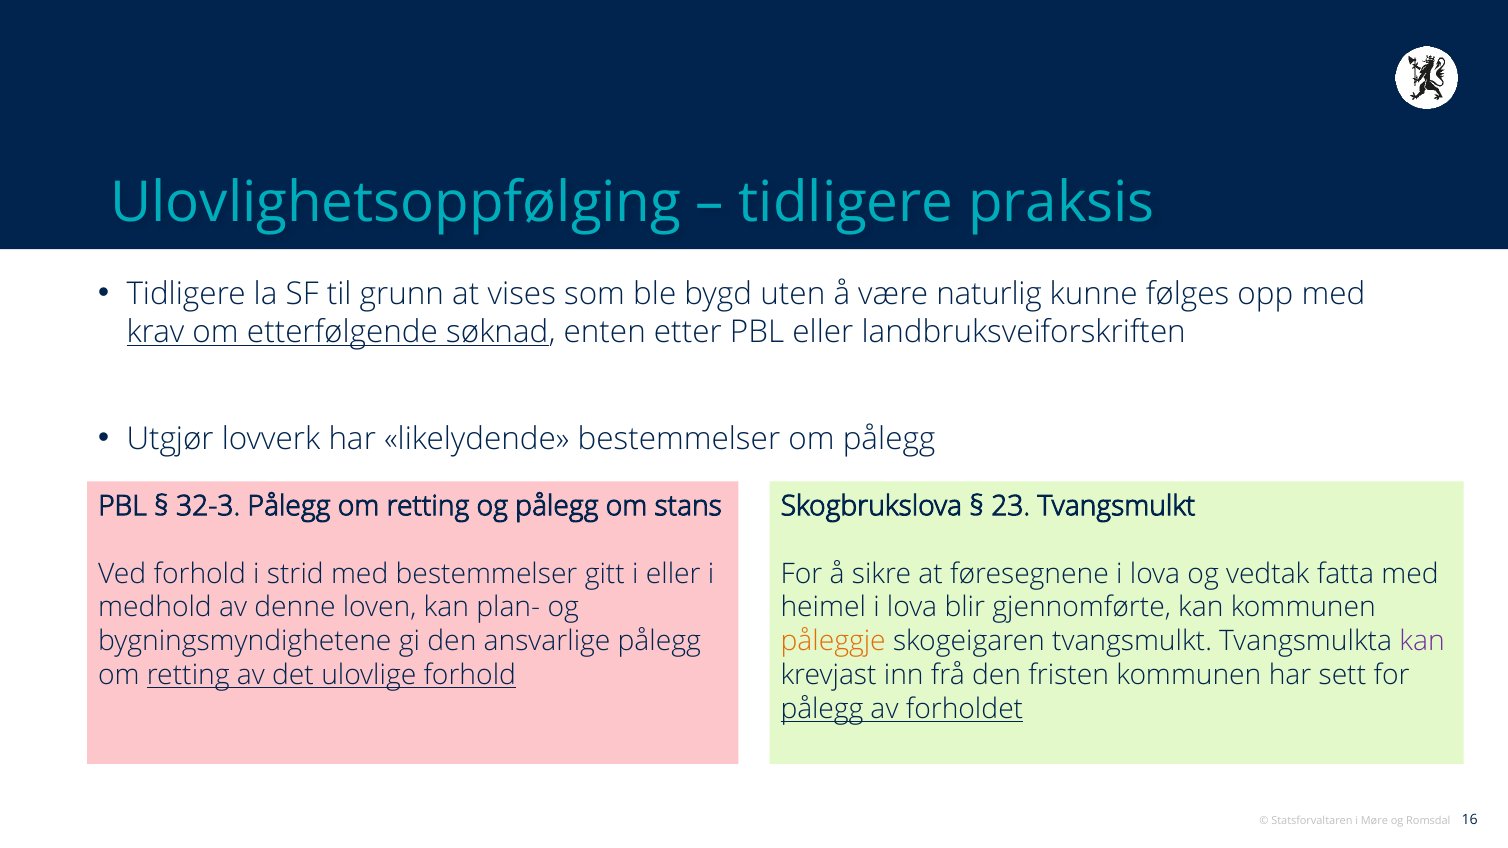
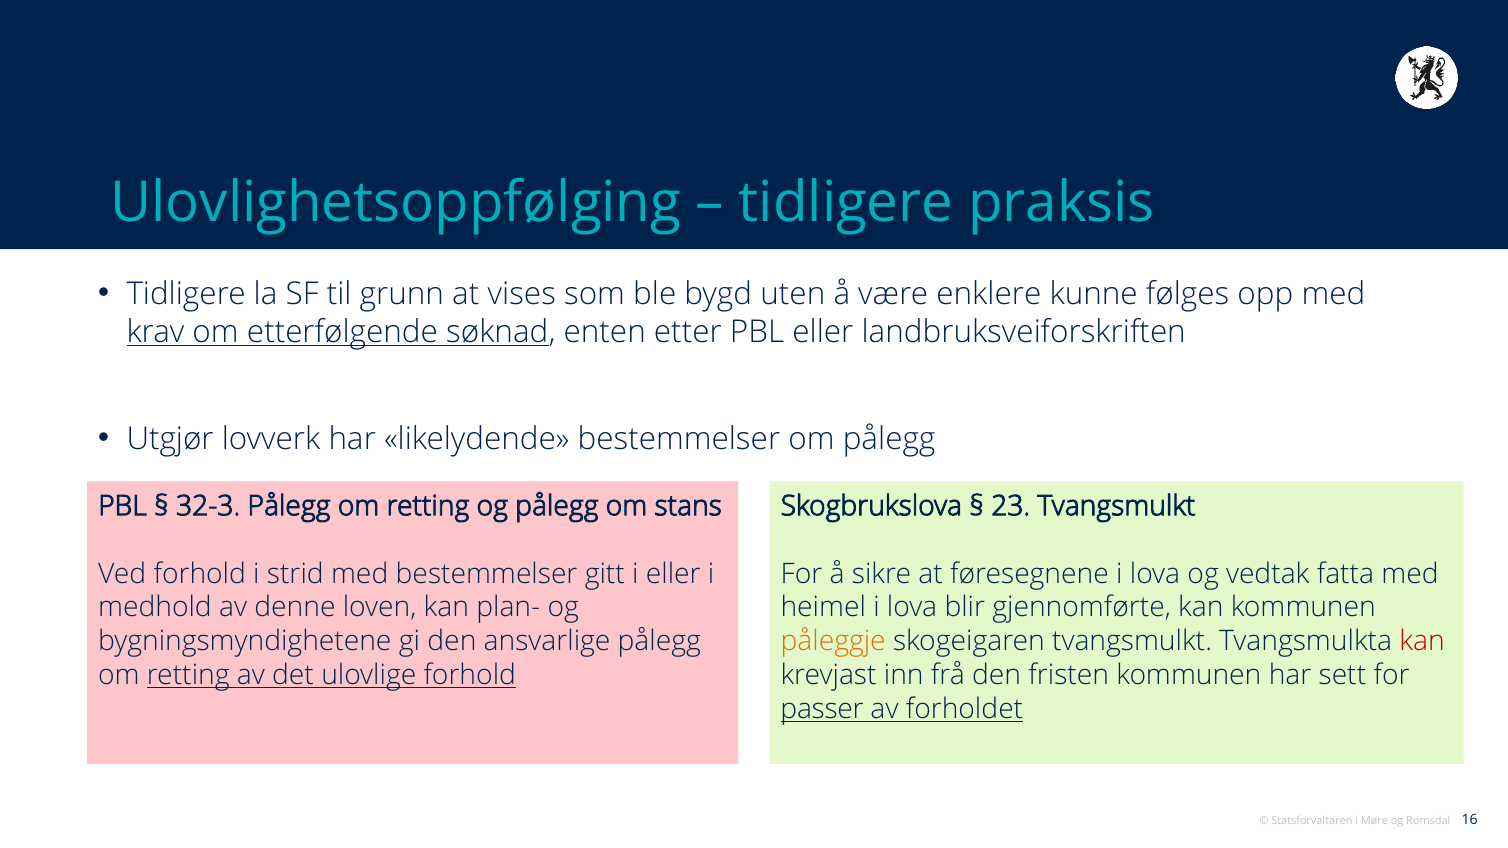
naturlig: naturlig -> enklere (989, 294)
kan colour: purple -> red (1422, 642)
pålegg: pålegg -> passer (822, 710)
